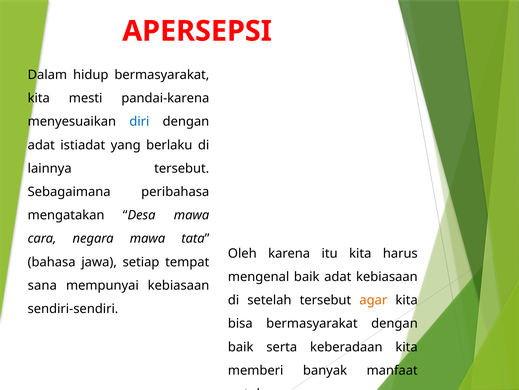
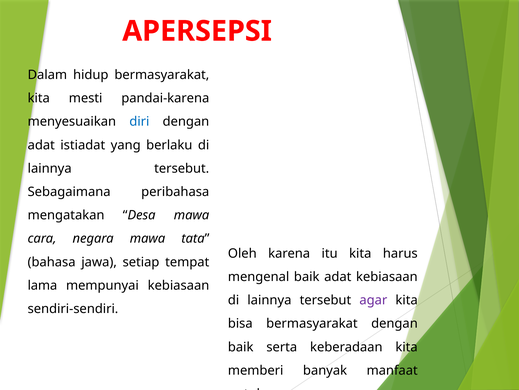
sana: sana -> lama (42, 285)
setelah: setelah -> lainnya (269, 300)
agar colour: orange -> purple (373, 300)
